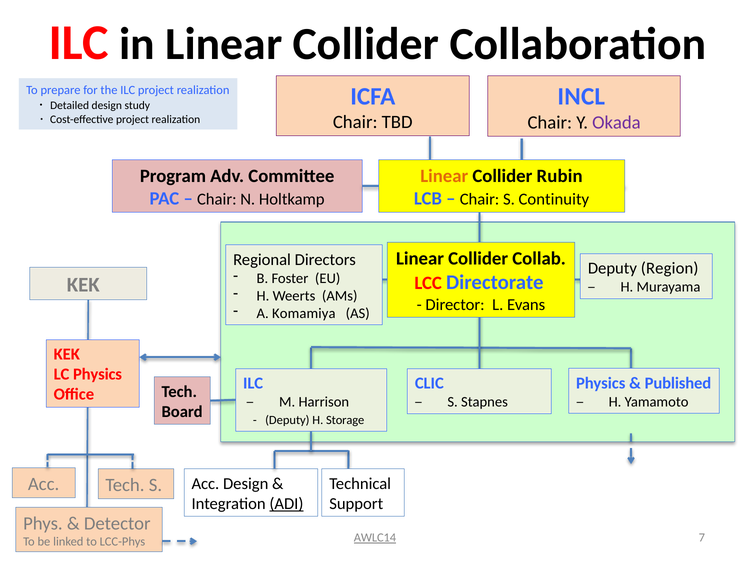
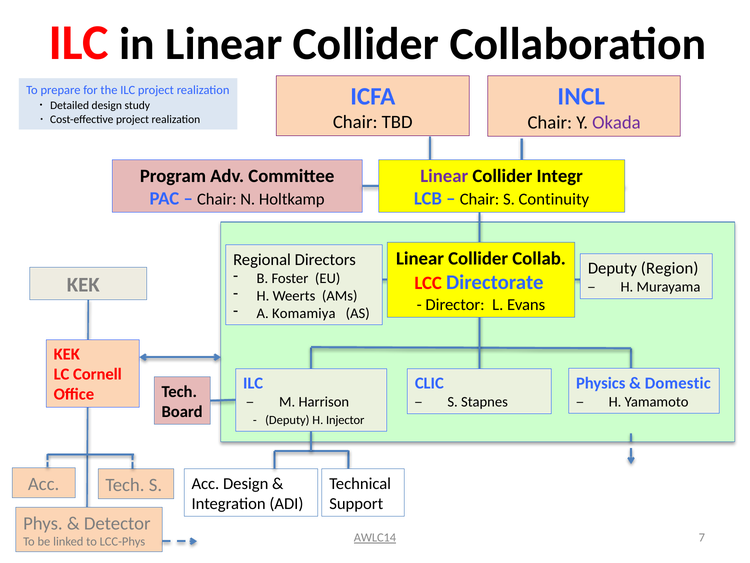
Linear colour: orange -> purple (444, 176)
Rubin: Rubin -> Integr (560, 176)
LC Physics: Physics -> Cornell (97, 374)
Published: Published -> Domestic (678, 383)
Storage: Storage -> Injector (345, 420)
ADI underline: present -> none (286, 503)
